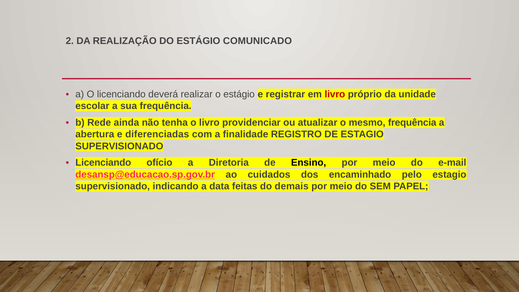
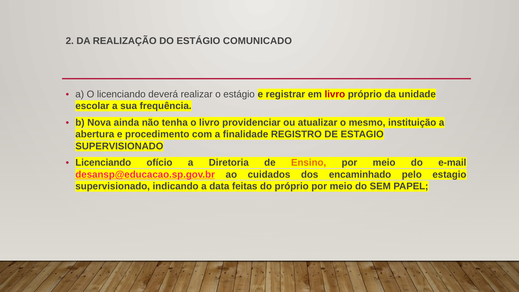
Rede: Rede -> Nova (99, 123)
mesmo frequência: frequência -> instituição (412, 123)
diferenciadas: diferenciadas -> procedimento (157, 134)
Ensino colour: black -> orange (309, 163)
do demais: demais -> próprio (292, 186)
